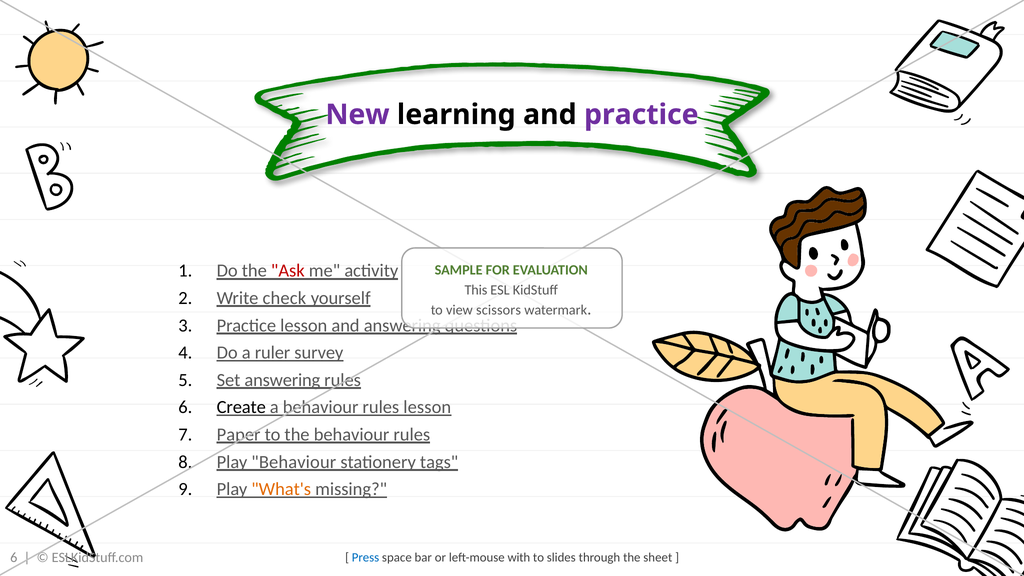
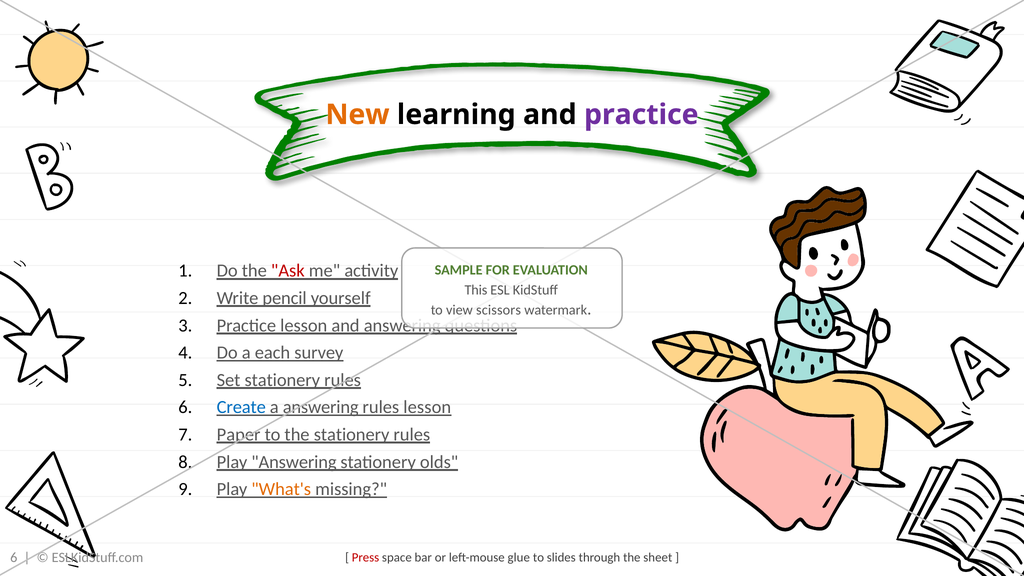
New colour: purple -> orange (357, 115)
check: check -> pencil (285, 298)
ruler: ruler -> each (272, 353)
Set answering: answering -> stationery (282, 380)
Create colour: black -> blue (241, 407)
a behaviour: behaviour -> answering (321, 407)
the behaviour: behaviour -> stationery (352, 435)
Play Behaviour: Behaviour -> Answering (294, 462)
tags: tags -> olds (439, 462)
Press colour: blue -> red (365, 558)
with: with -> glue (519, 558)
